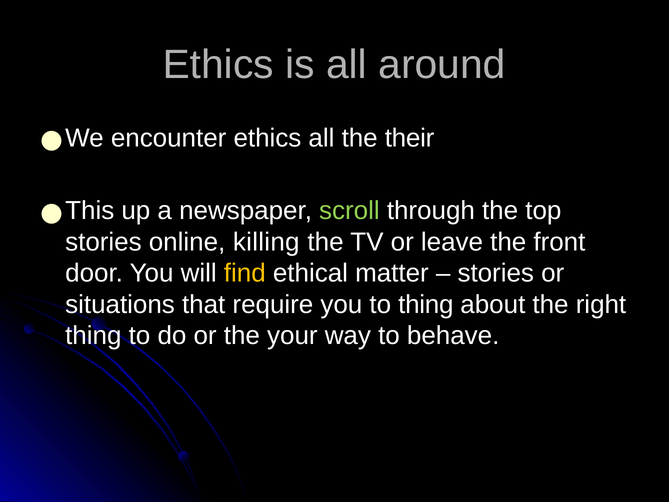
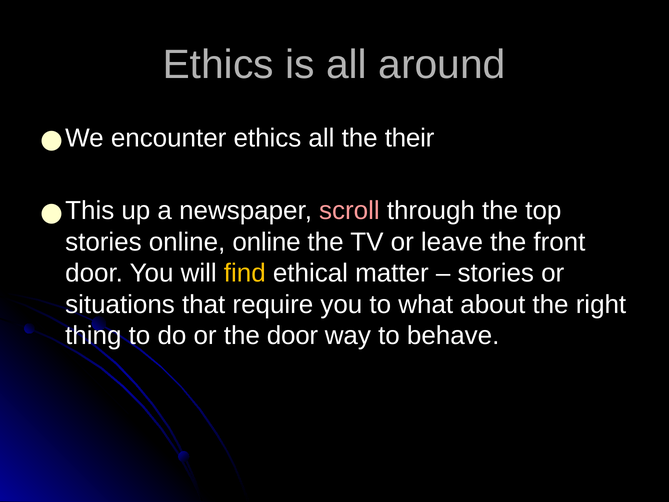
scroll colour: light green -> pink (349, 211)
online killing: killing -> online (267, 242)
to thing: thing -> what (426, 304)
the your: your -> door (292, 336)
